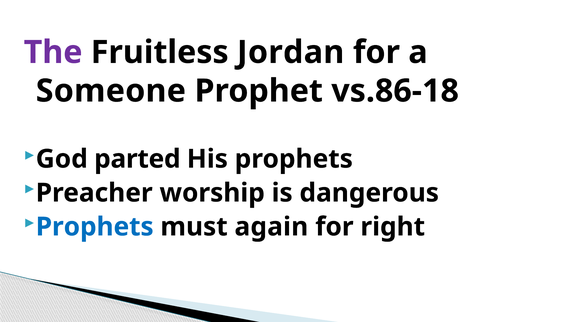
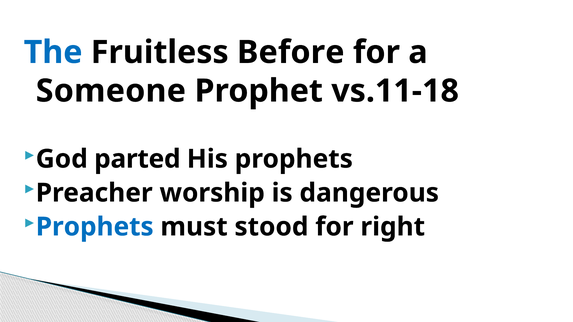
The colour: purple -> blue (53, 52)
Jordan: Jordan -> Before (291, 52)
vs.86-18: vs.86-18 -> vs.11-18 (395, 91)
again: again -> stood (271, 227)
